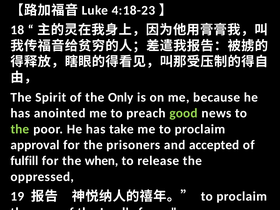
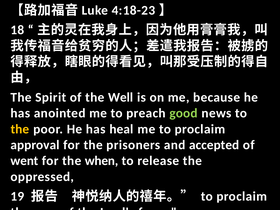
Only: Only -> Well (121, 97)
the colour: light green -> yellow (20, 129)
take: take -> heal (121, 129)
fulfill: fulfill -> went (24, 161)
